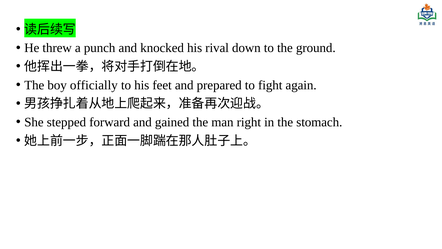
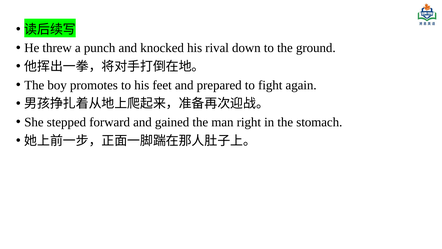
officially: officially -> promotes (94, 85)
